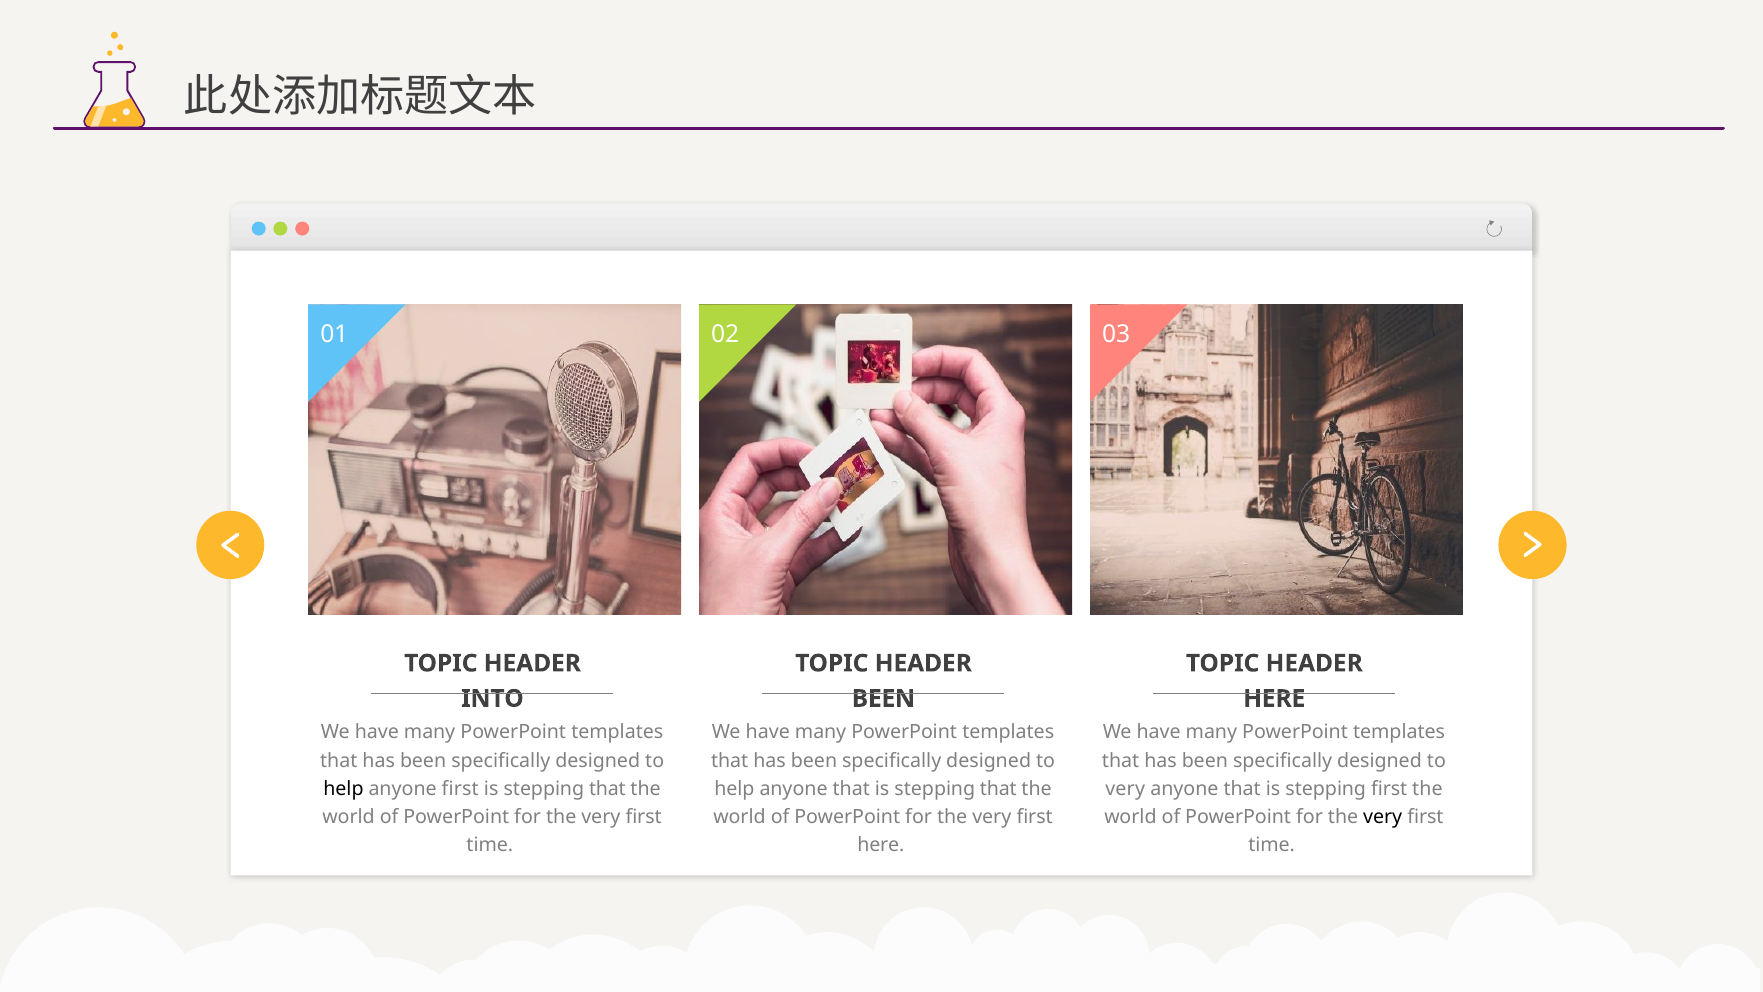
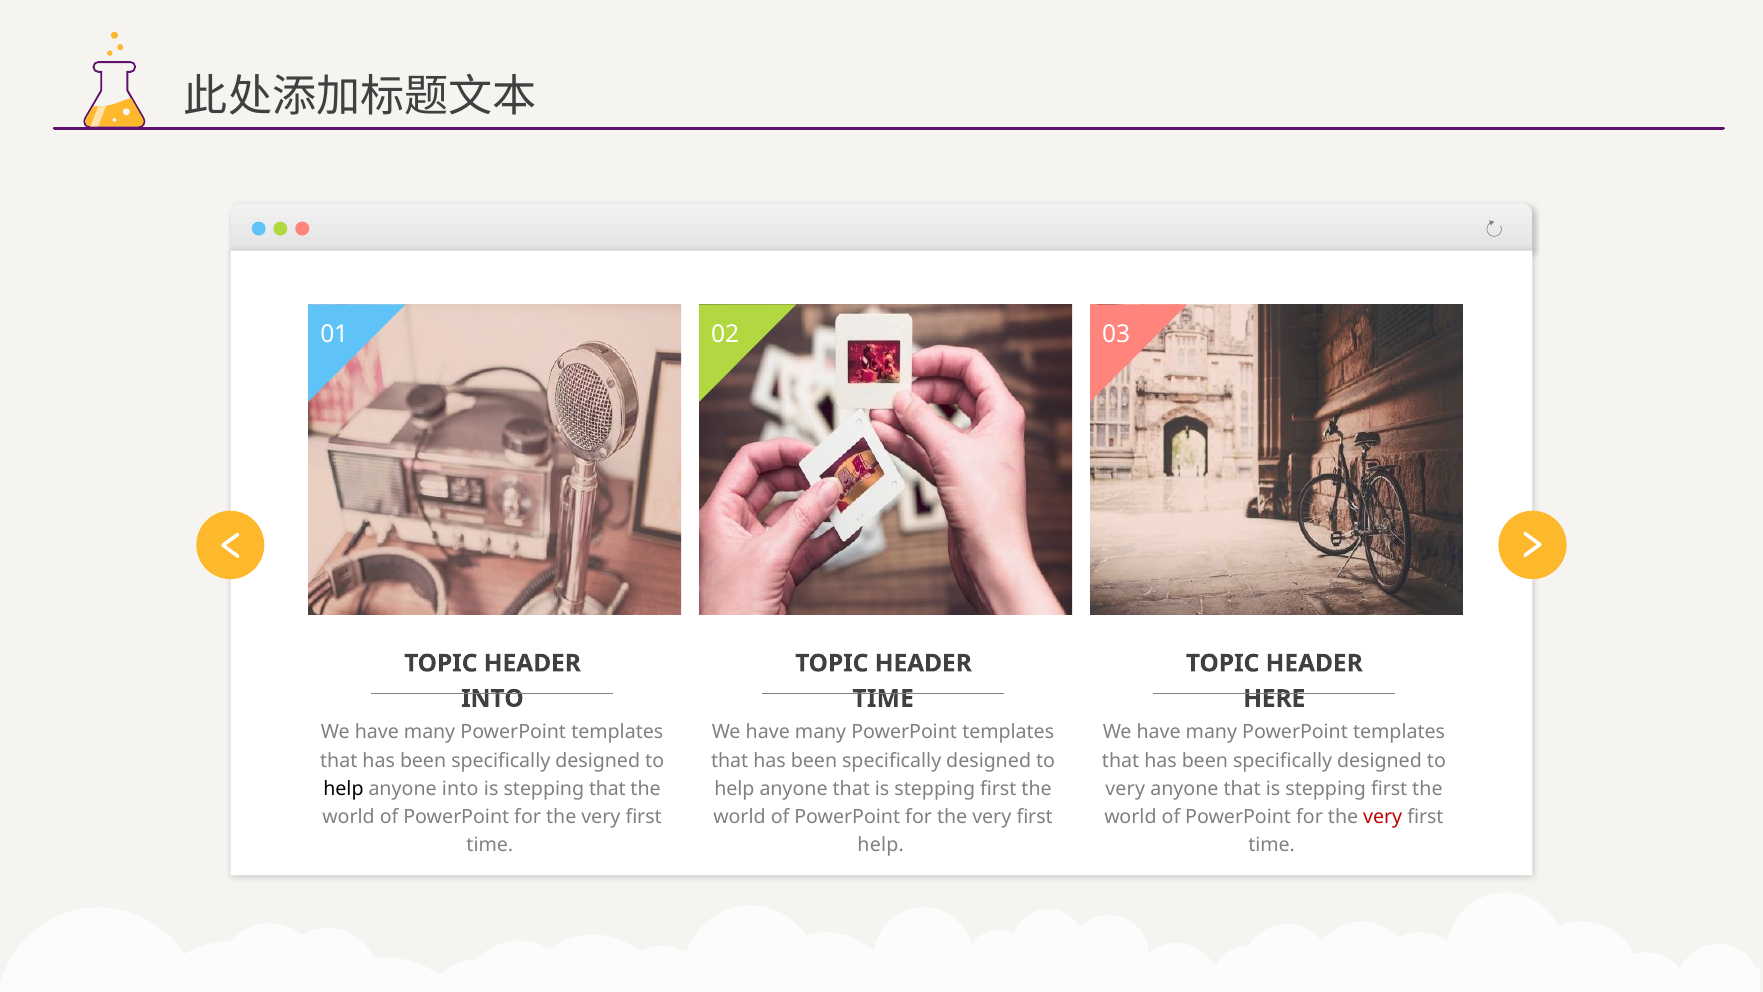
BEEN: BEEN -> TIME (883, 698)
anyone first: first -> into (460, 788)
that: that -> first (998, 788)
very colour: black -> red (1383, 817)
here: here -> help (881, 845)
